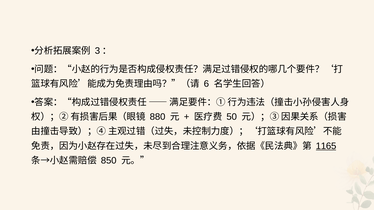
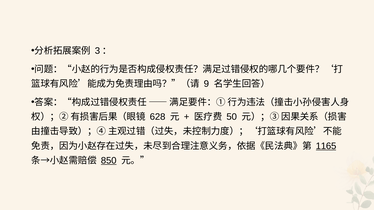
6: 6 -> 9 (206, 84)
880: 880 -> 628 (158, 117)
850 underline: none -> present (109, 161)
